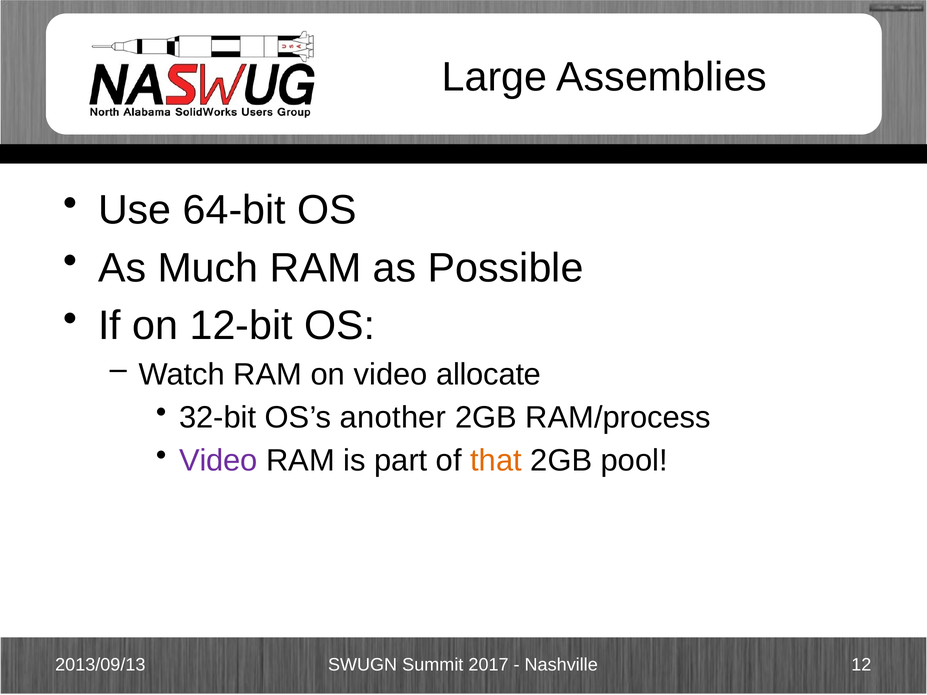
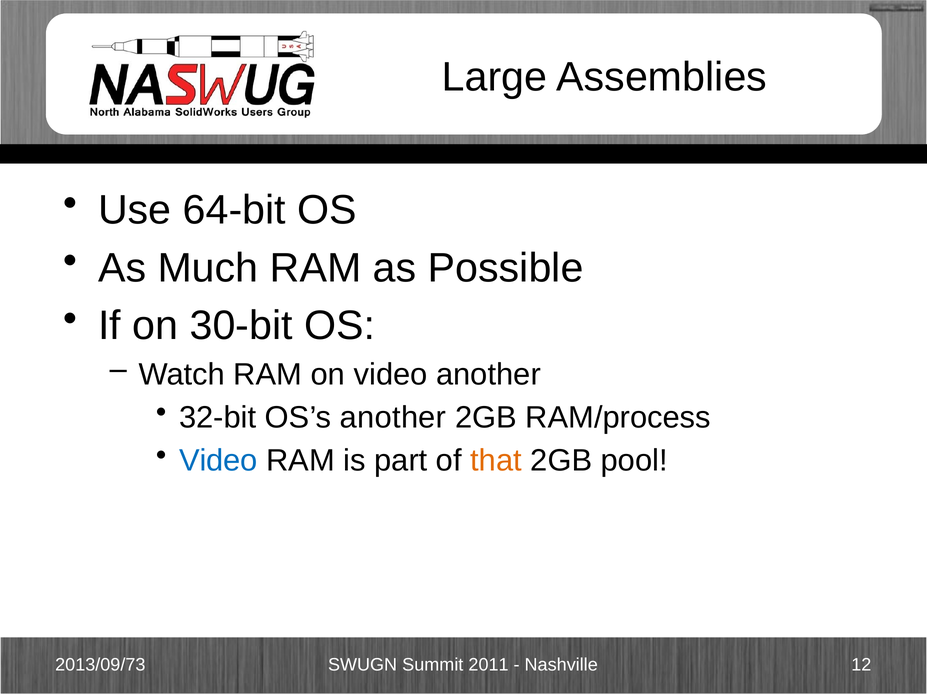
12-bit: 12-bit -> 30-bit (241, 326)
video allocate: allocate -> another (488, 374)
Video colour: purple -> blue (218, 461)
2013/09/13: 2013/09/13 -> 2013/09/73 (100, 665)
2017: 2017 -> 2011 (489, 665)
